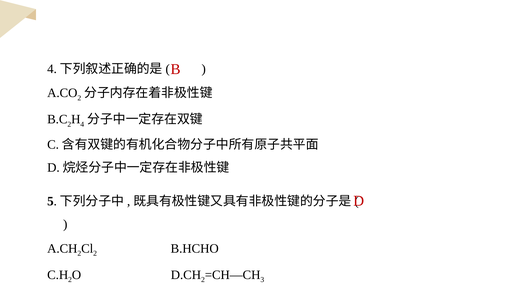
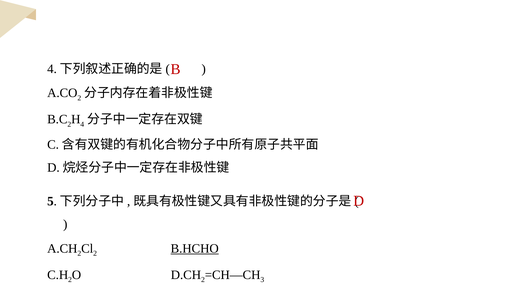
B.HCHO underline: none -> present (195, 248)
